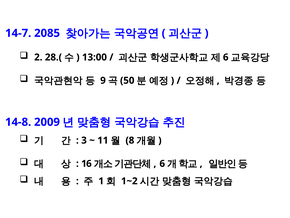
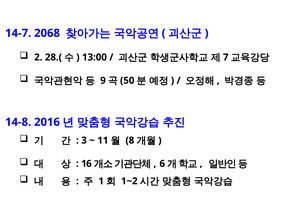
2085: 2085 -> 2068 (47, 33)
6: 6 -> 7 (226, 57)
2009: 2009 -> 2016 (47, 122)
